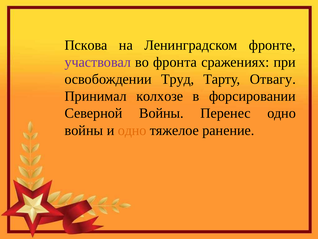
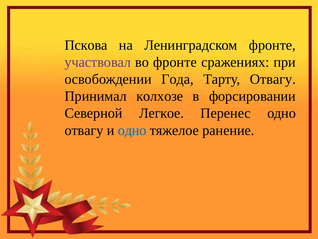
во фронта: фронта -> фронте (175, 62)
Труд: Труд -> Года (178, 79)
Северной Войны: Войны -> Легкое (162, 113)
войны: войны -> отвагу (84, 130)
одно colour: orange -> blue (132, 130)
